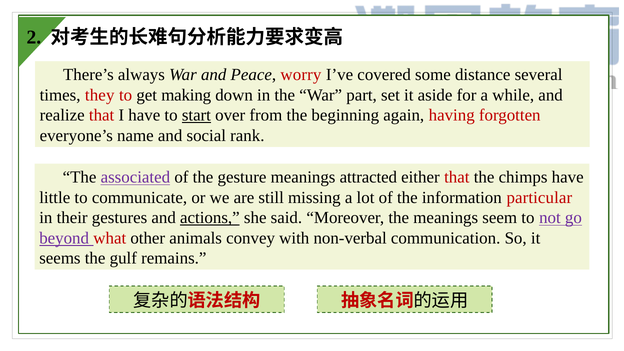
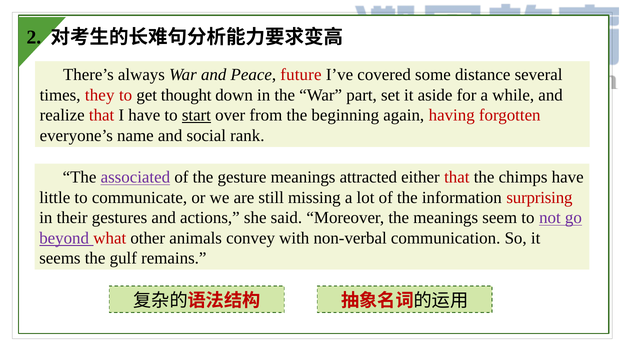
worry: worry -> future (301, 75)
making: making -> thought (186, 95)
particular: particular -> surprising (539, 198)
actions underline: present -> none (210, 218)
